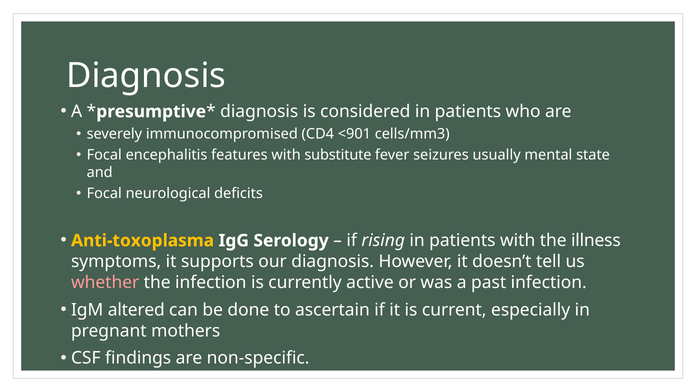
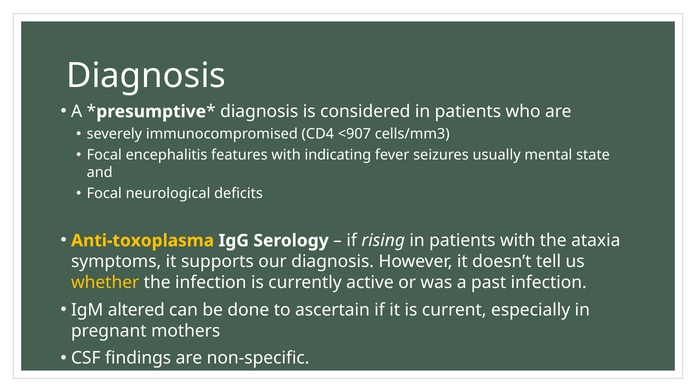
<901: <901 -> <907 (354, 134)
substitute: substitute -> indicating (338, 155)
illness: illness -> ataxia (596, 240)
whether colour: pink -> yellow (105, 282)
